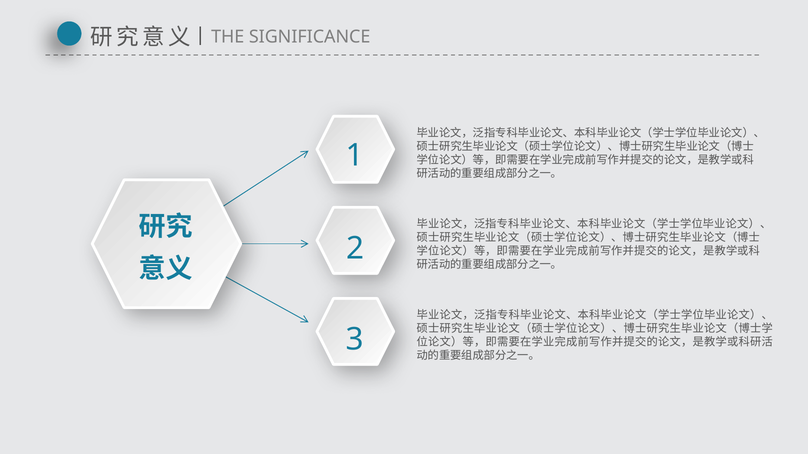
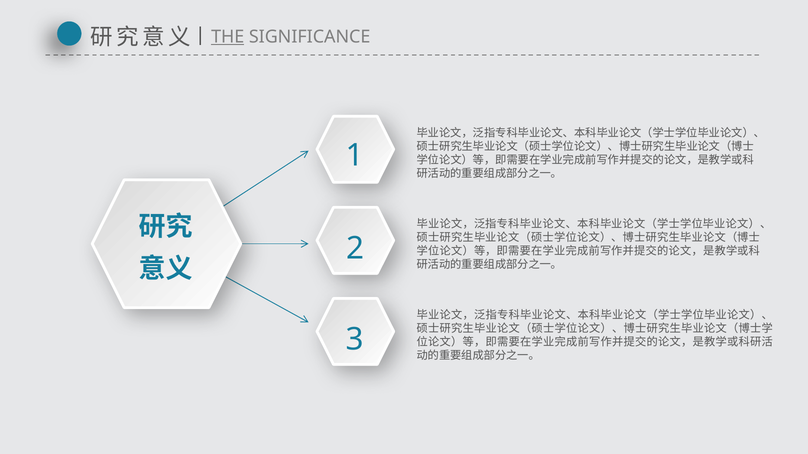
THE underline: none -> present (228, 37)
